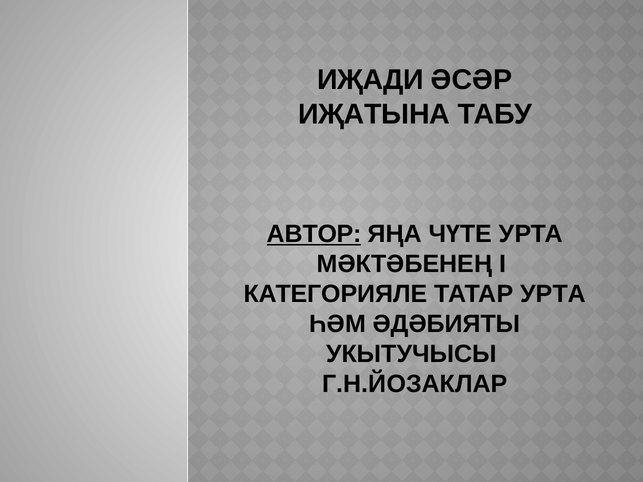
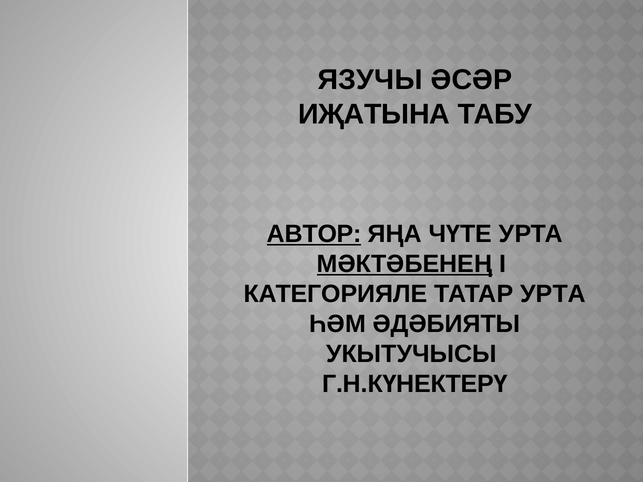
ИҖАДИ: ИҖАДИ -> ЯЗУЧЫ (370, 80)
МӘКТӘБЕНЕҢ underline: none -> present (405, 264)
Г.Н.ЙОЗАКЛАР: Г.Н.ЙОЗАКЛАР -> Г.Н.КҮНЕКТЕРҮ (415, 384)
